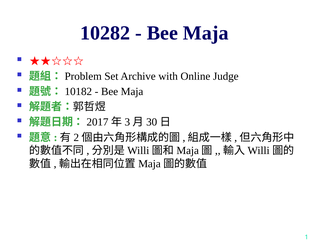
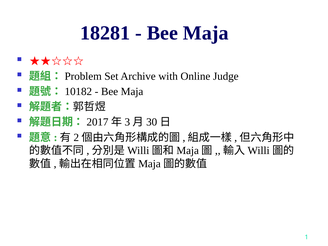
10282: 10282 -> 18281 (105, 33)
